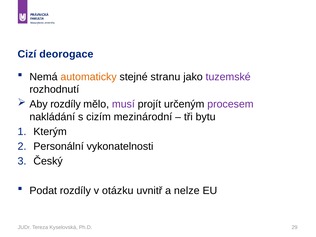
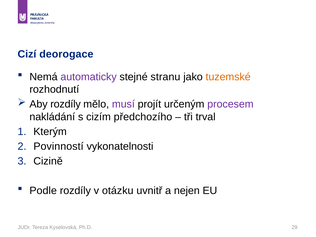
automaticky colour: orange -> purple (89, 77)
tuzemské colour: purple -> orange (228, 77)
mezinárodní: mezinárodní -> předchozího (143, 117)
bytu: bytu -> trval (206, 117)
Personální: Personální -> Povinností (59, 146)
Český: Český -> Cizině (48, 161)
Podat: Podat -> Podle (43, 191)
nelze: nelze -> nejen (187, 191)
